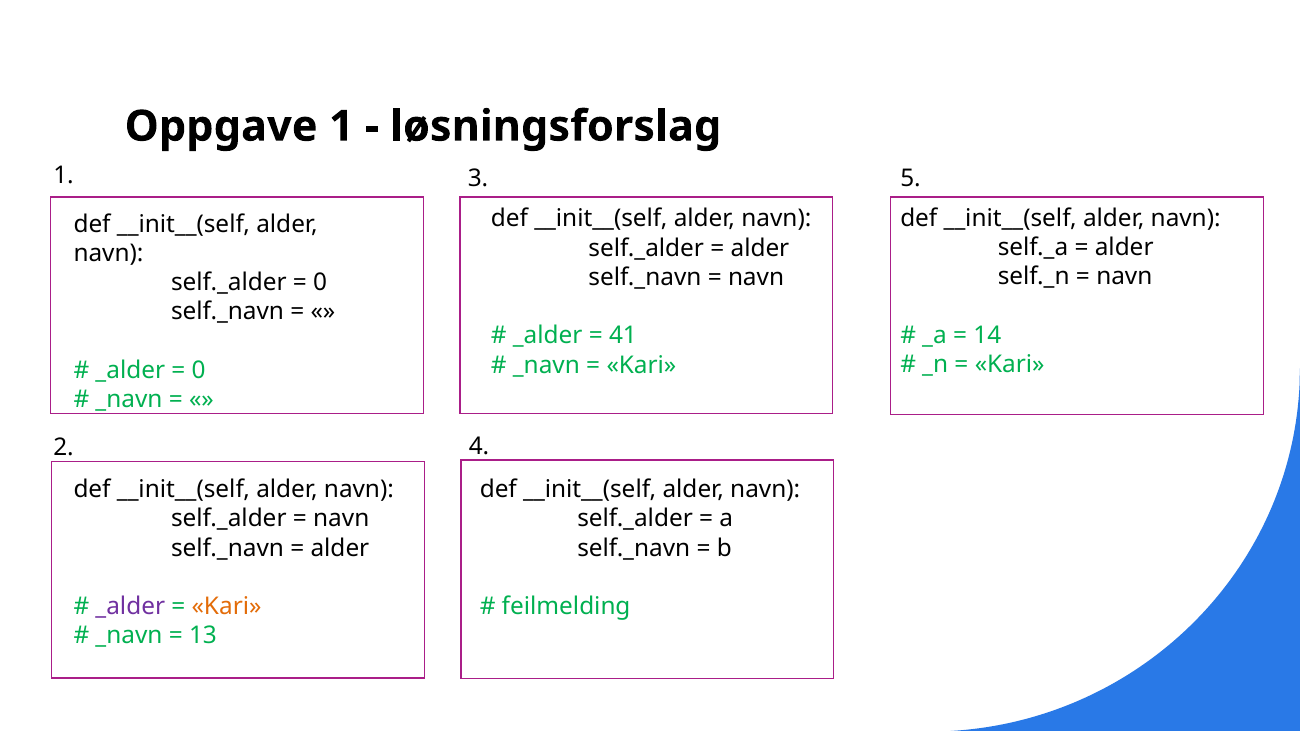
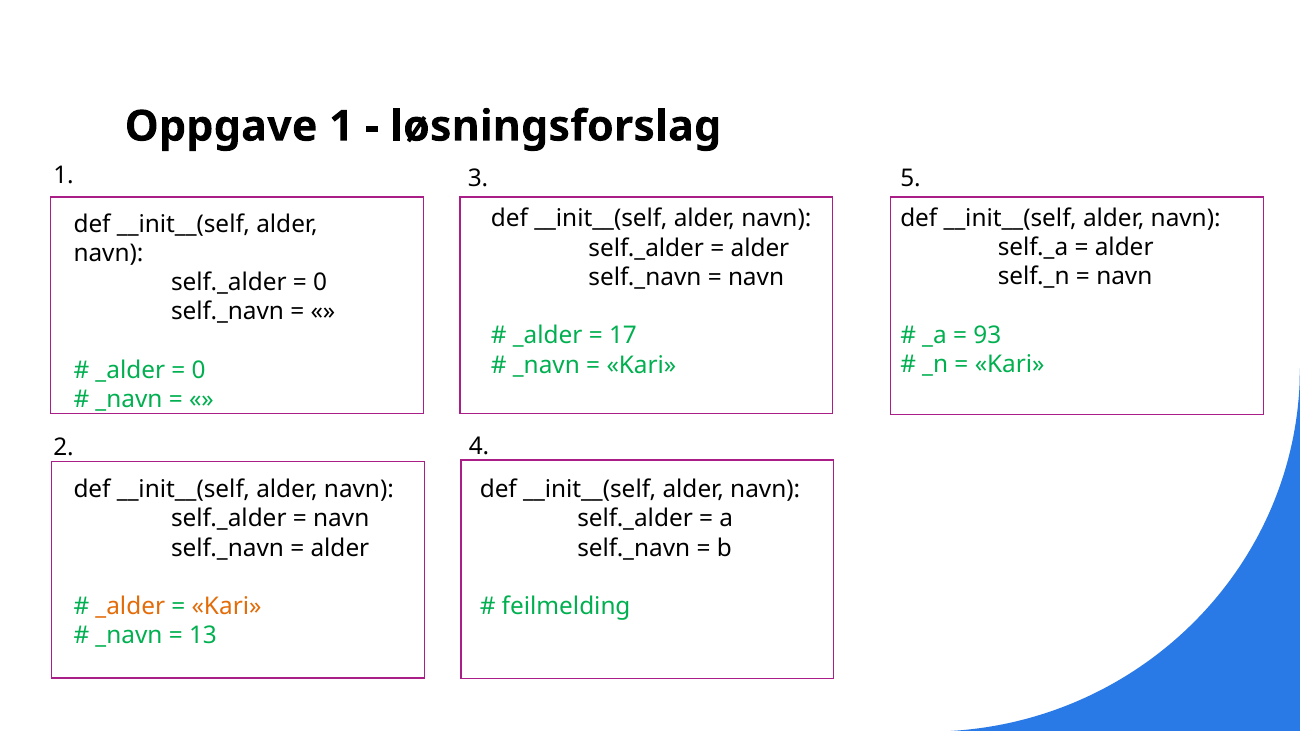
14: 14 -> 93 (987, 335)
41: 41 -> 17 (623, 336)
_alder colour: purple -> orange (130, 607)
